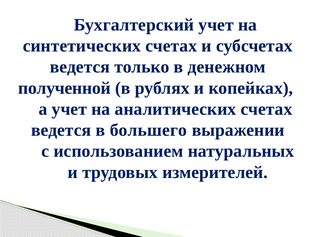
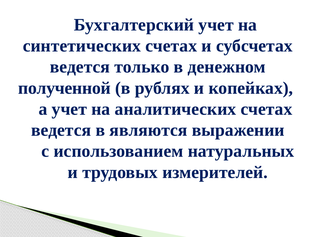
большего: большего -> являются (148, 130)
